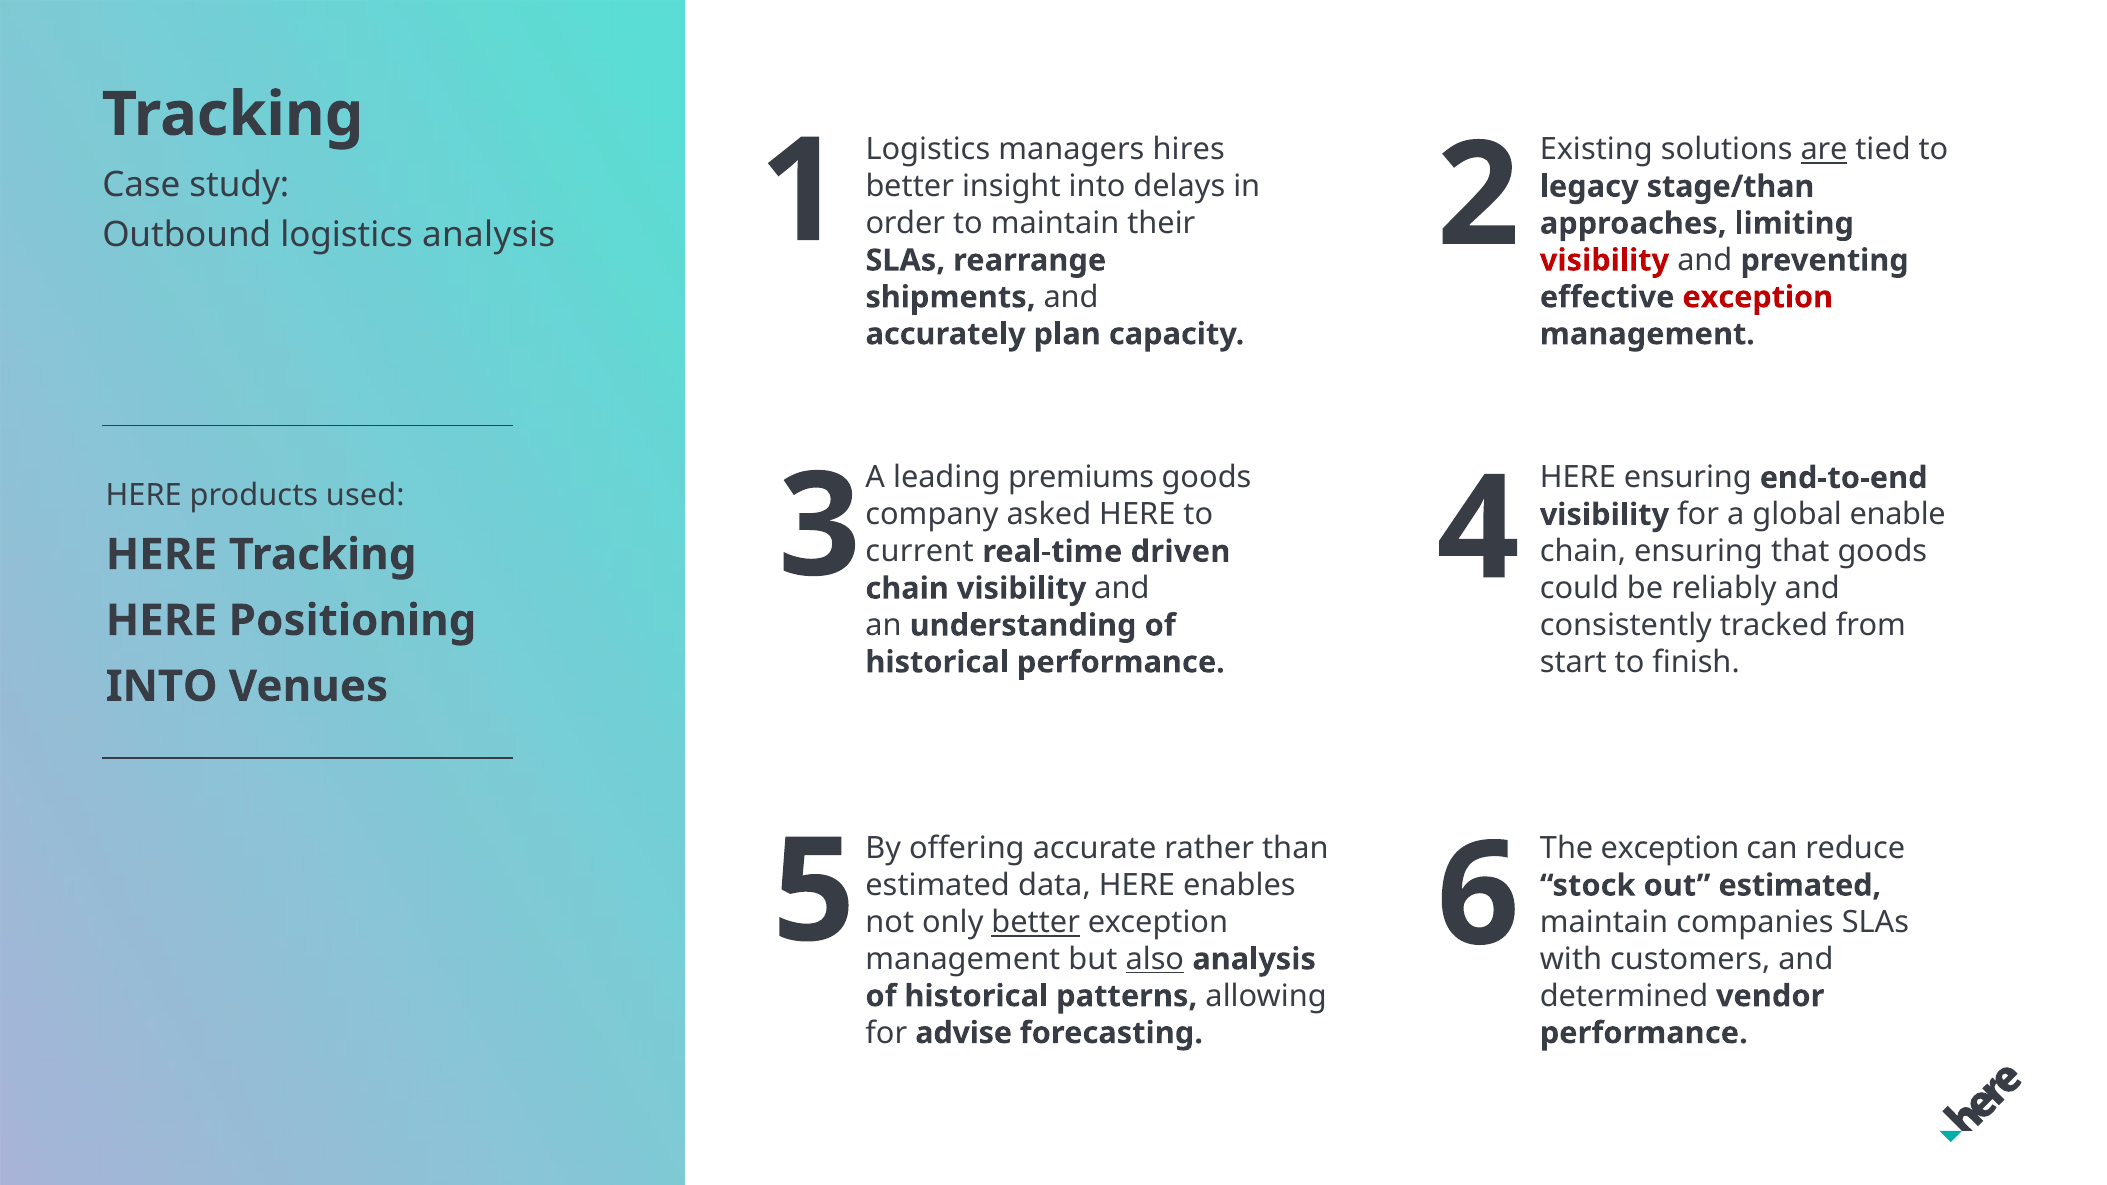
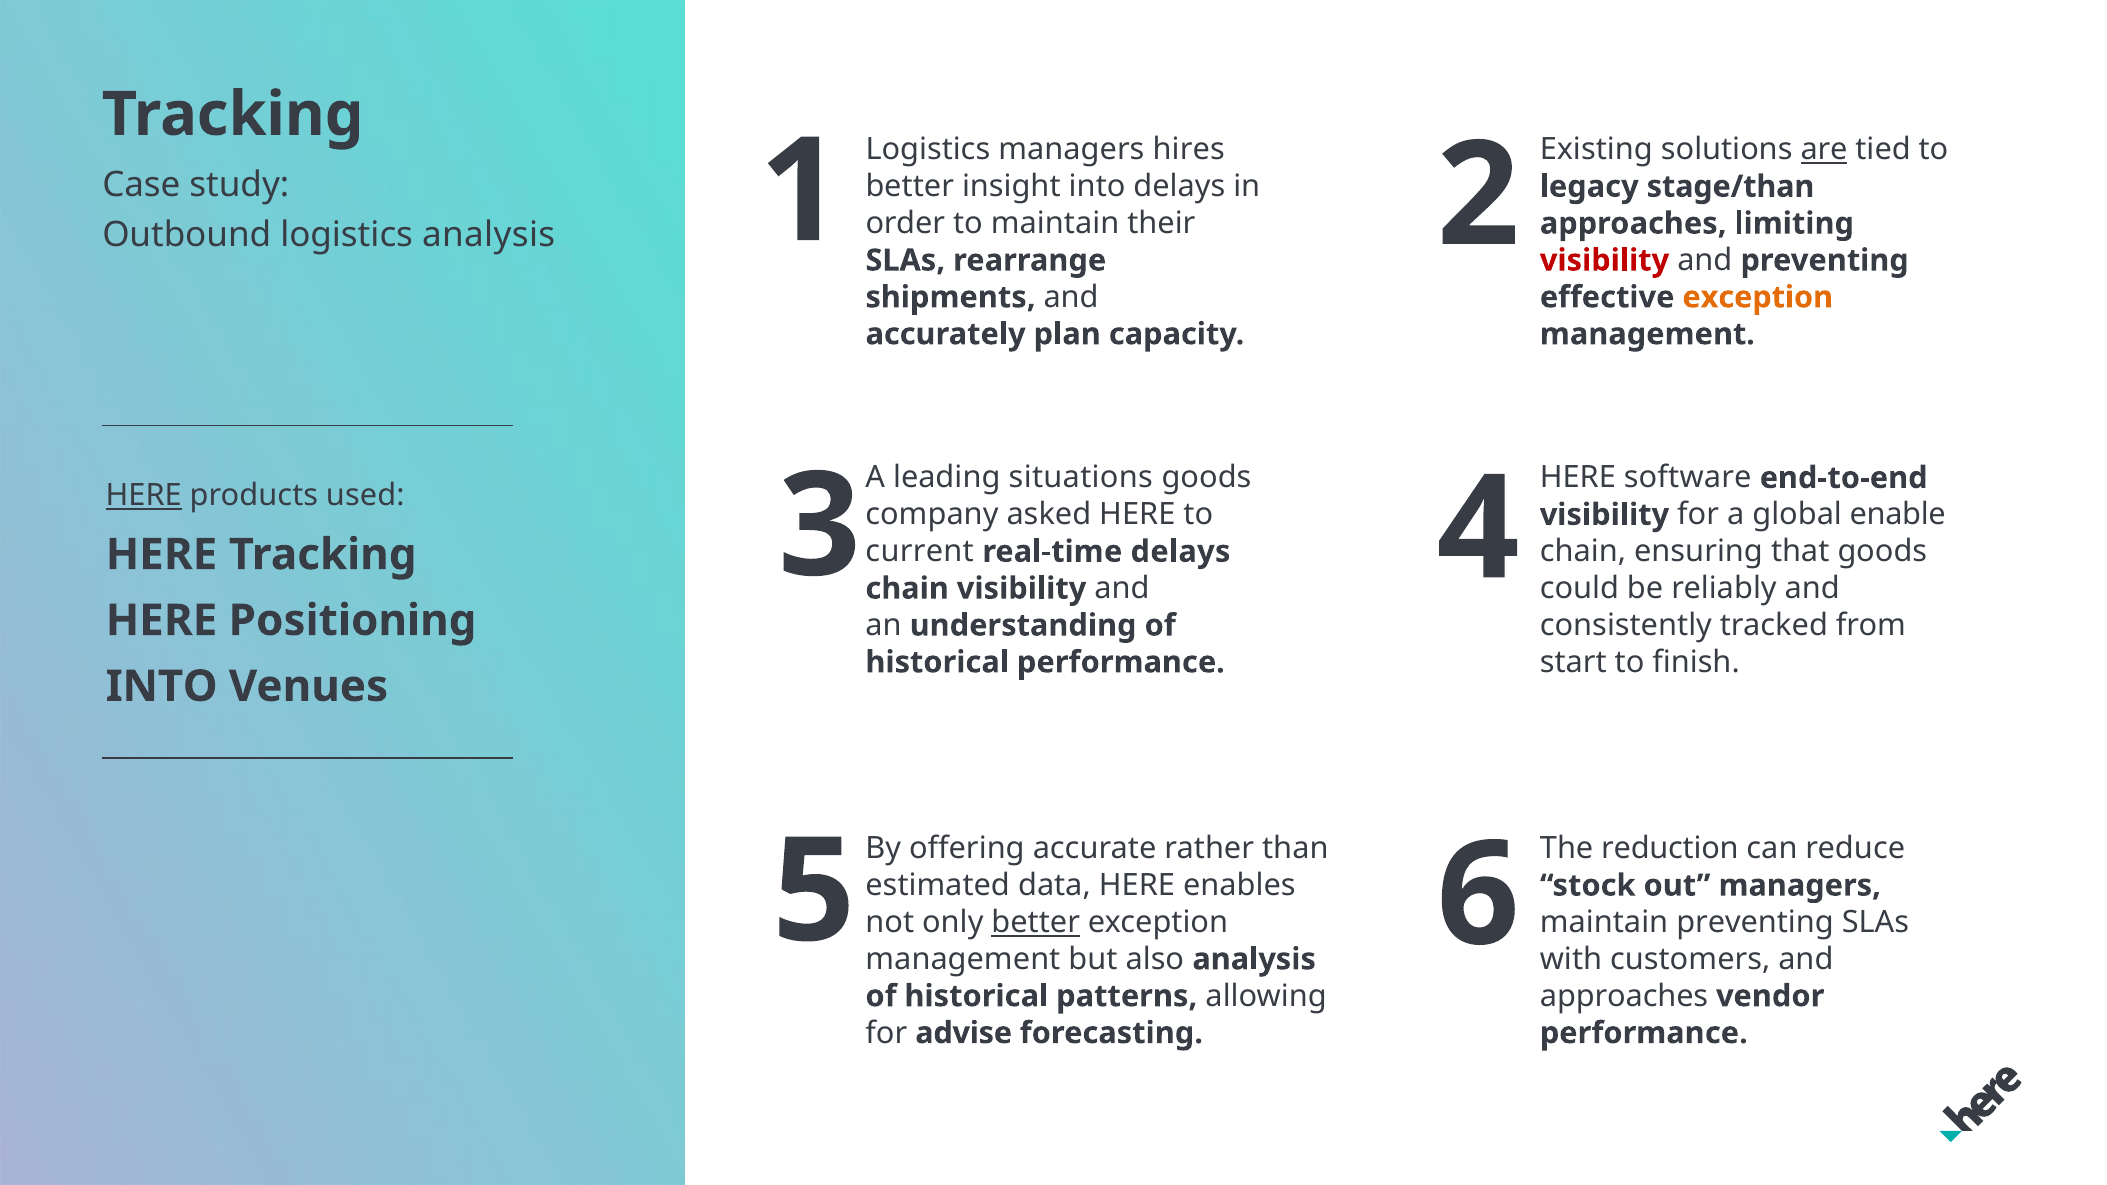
exception colour: red -> orange (1758, 297)
premiums: premiums -> situations (1081, 478)
HERE ensuring: ensuring -> software (1688, 478)
HERE underline: none -> present (144, 496)
real-time driven: driven -> delays (1181, 552)
The exception: exception -> reduction (1670, 849)
out estimated: estimated -> managers (1800, 886)
maintain companies: companies -> preventing (1755, 923)
also underline: present -> none (1155, 959)
determined: determined -> approaches (1624, 996)
